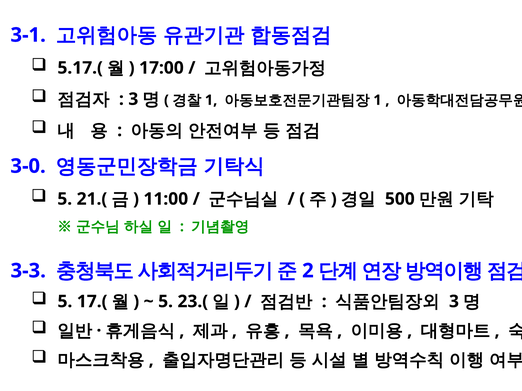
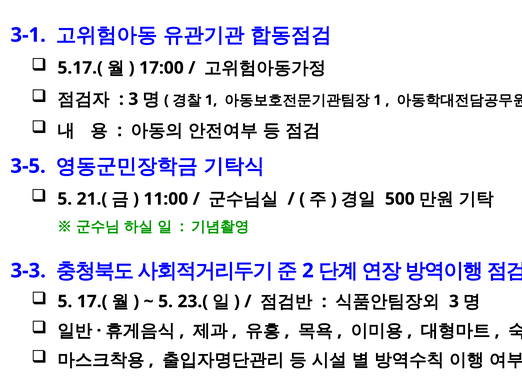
3-0: 3-0 -> 3-5 (28, 166)
